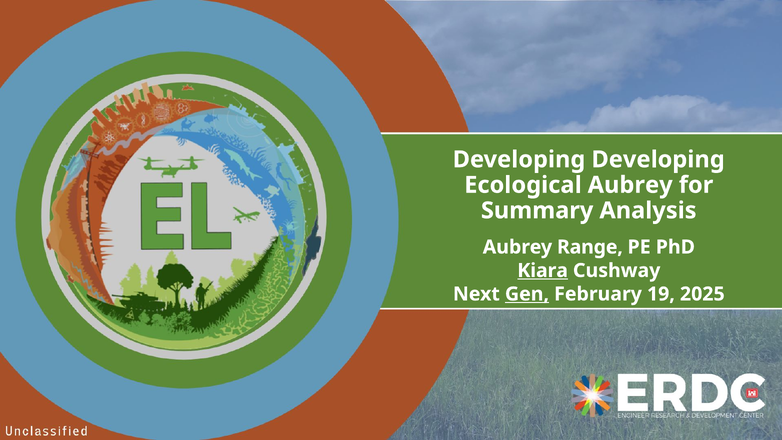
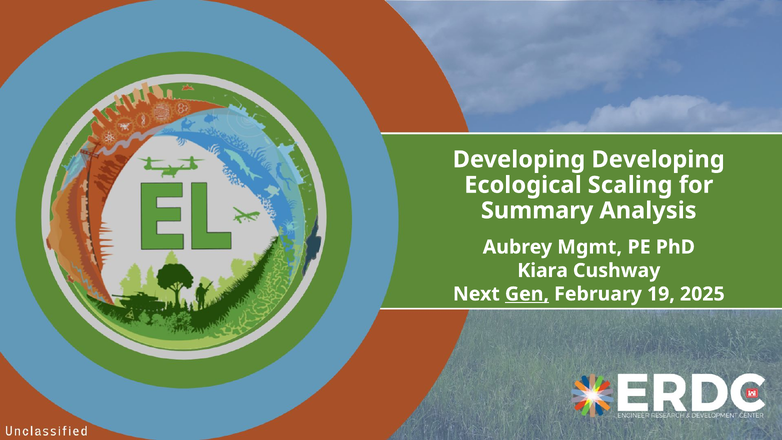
Ecological Aubrey: Aubrey -> Scaling (630, 185)
Range: Range -> Mgmt (590, 247)
Kiara underline: present -> none (543, 270)
